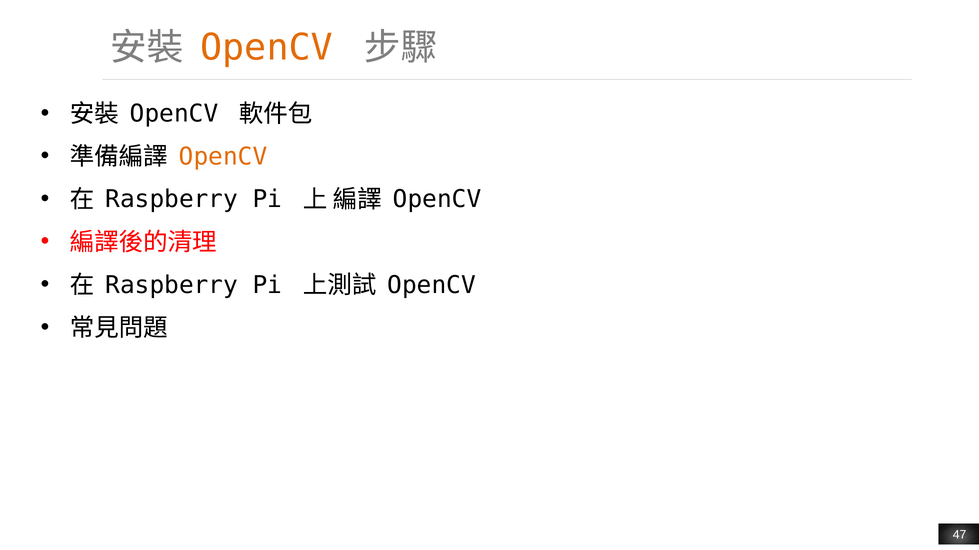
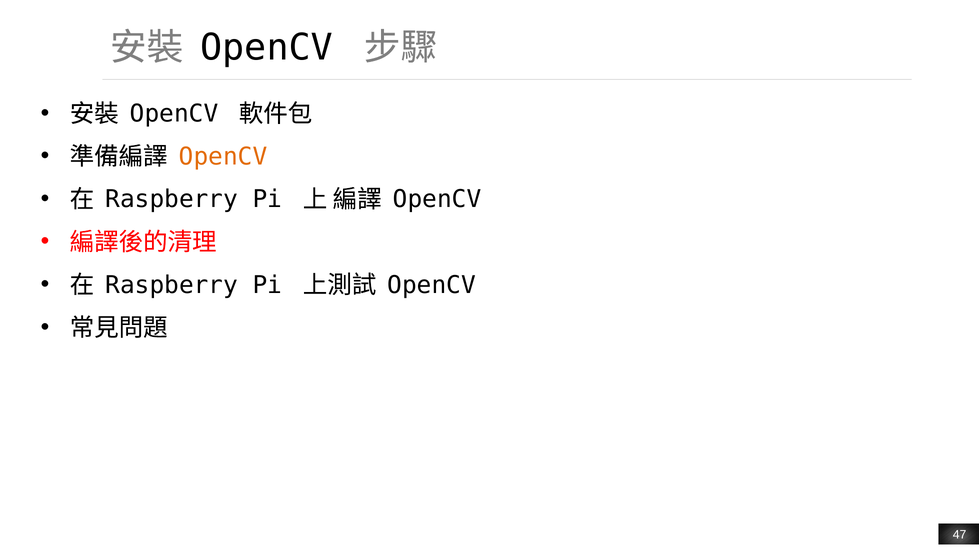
OpenCV colour: orange -> black (267, 48)
